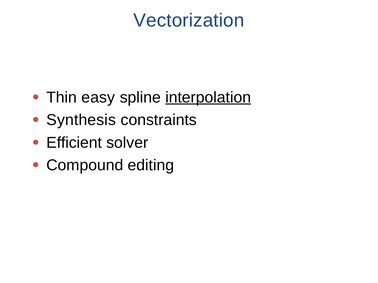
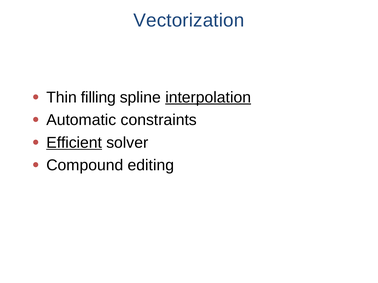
easy: easy -> filling (98, 97)
Synthesis: Synthesis -> Automatic (81, 120)
Efficient underline: none -> present (74, 143)
